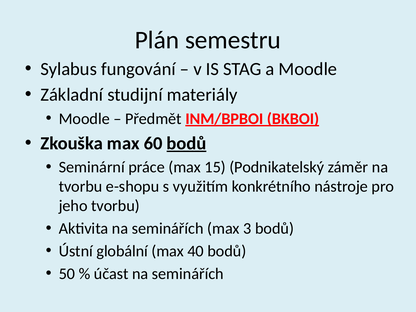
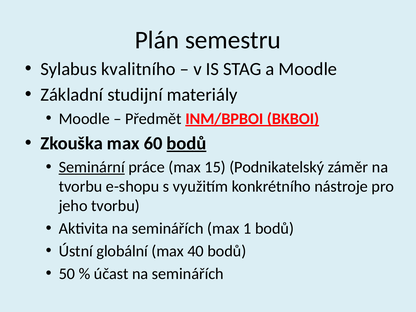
fungování: fungování -> kvalitního (138, 69)
Seminární underline: none -> present (92, 167)
3: 3 -> 1 (247, 229)
